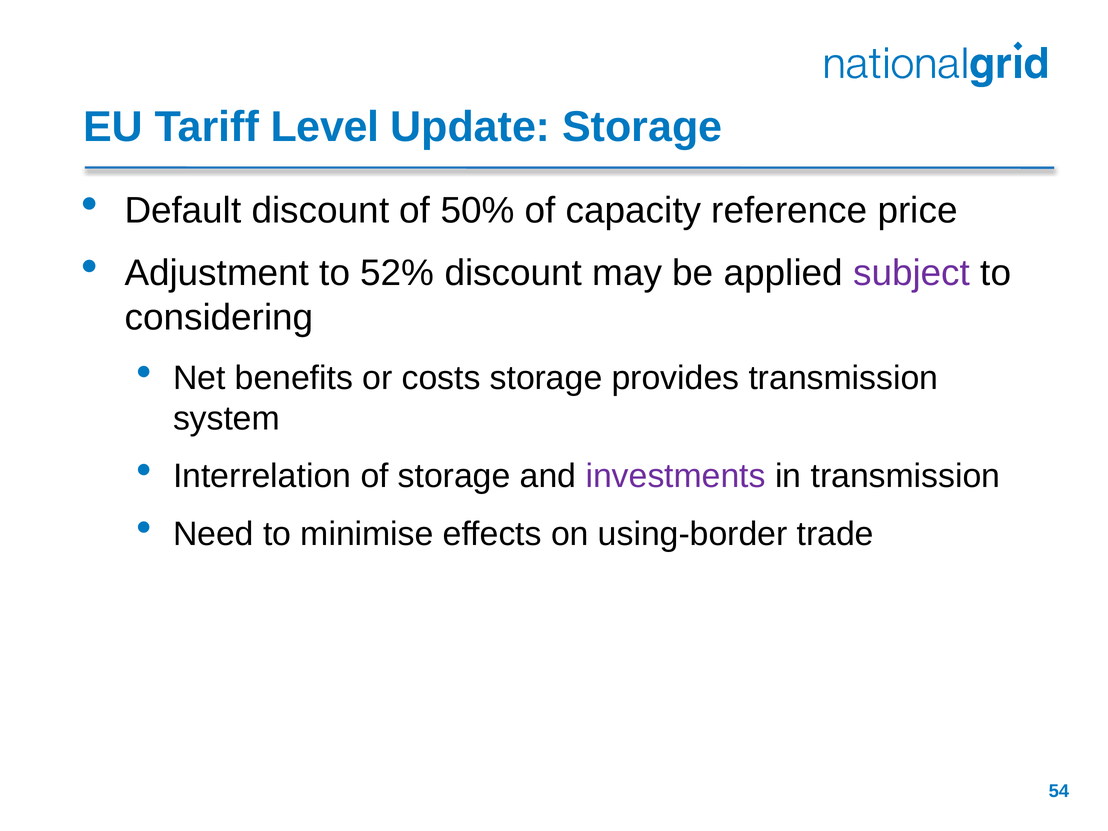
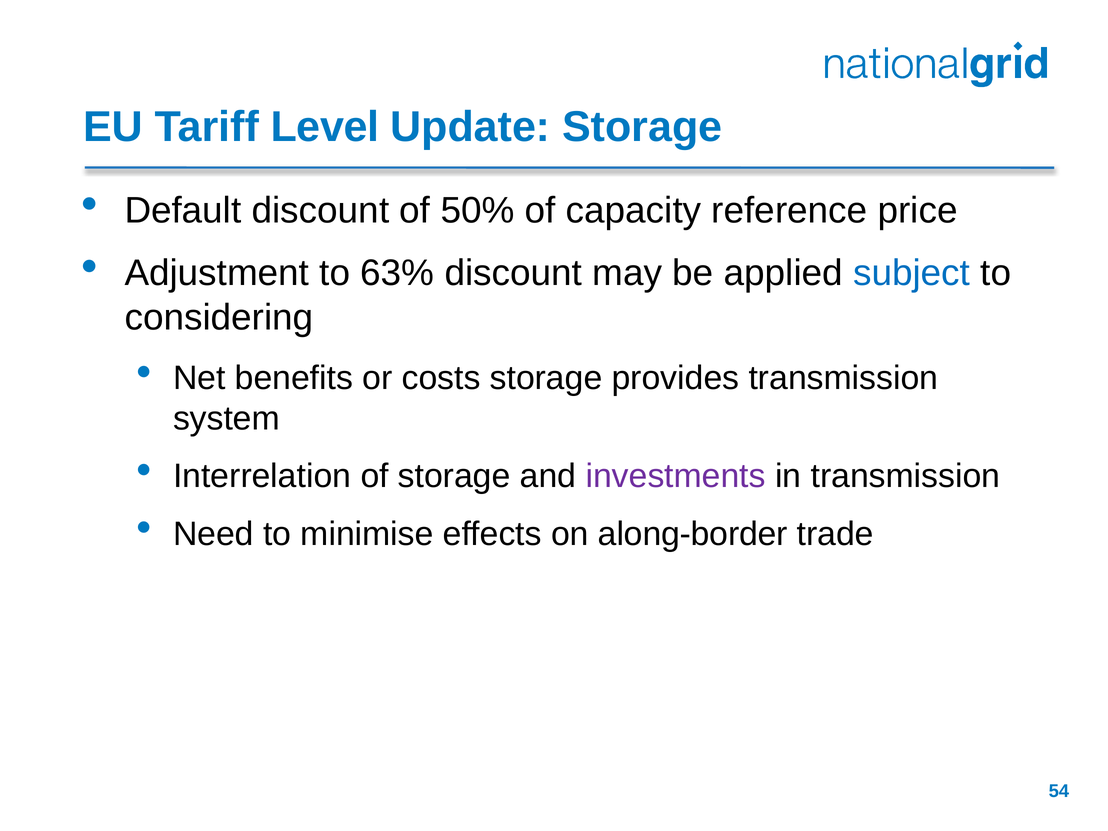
52%: 52% -> 63% (397, 273)
subject colour: purple -> blue (912, 273)
using-border: using-border -> along-border (693, 534)
